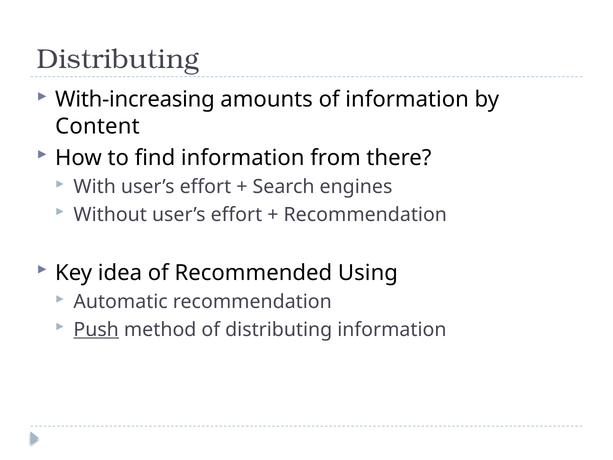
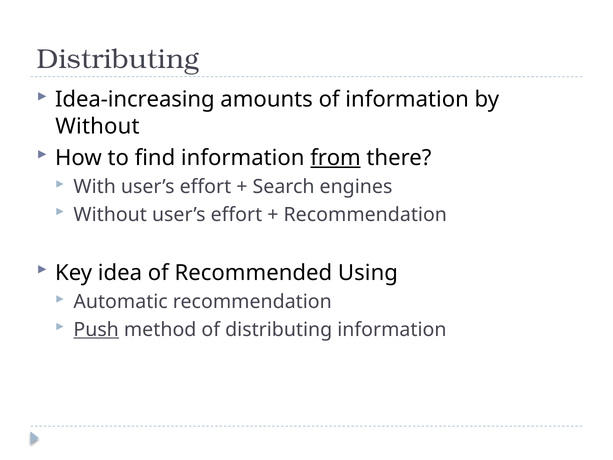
With-increasing: With-increasing -> Idea-increasing (135, 100)
Content: Content -> Without (97, 126)
from underline: none -> present (336, 158)
